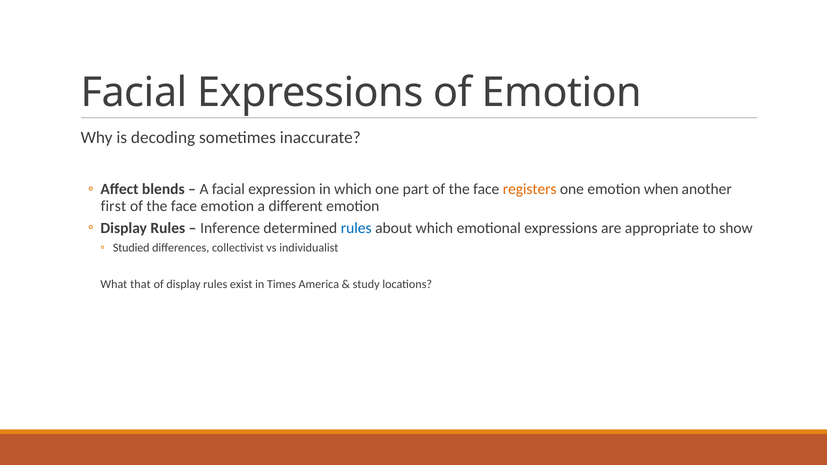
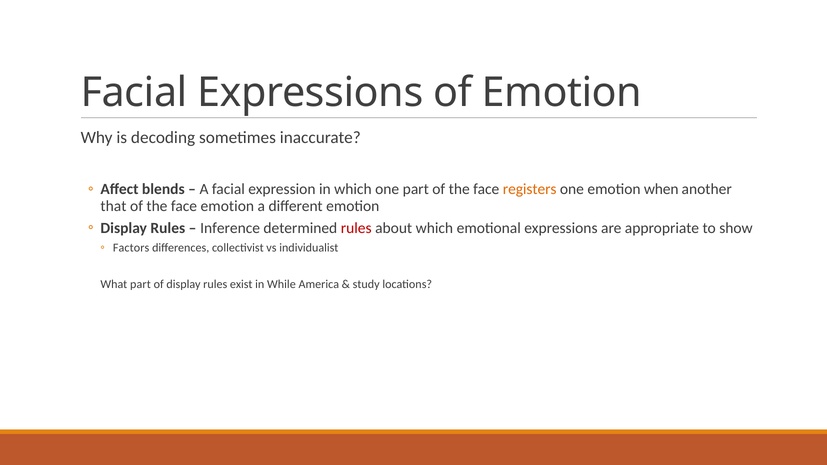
first: first -> that (113, 206)
rules colour: blue -> red (356, 228)
Studied: Studied -> Factors (131, 248)
What that: that -> part (140, 285)
Times: Times -> While (281, 285)
